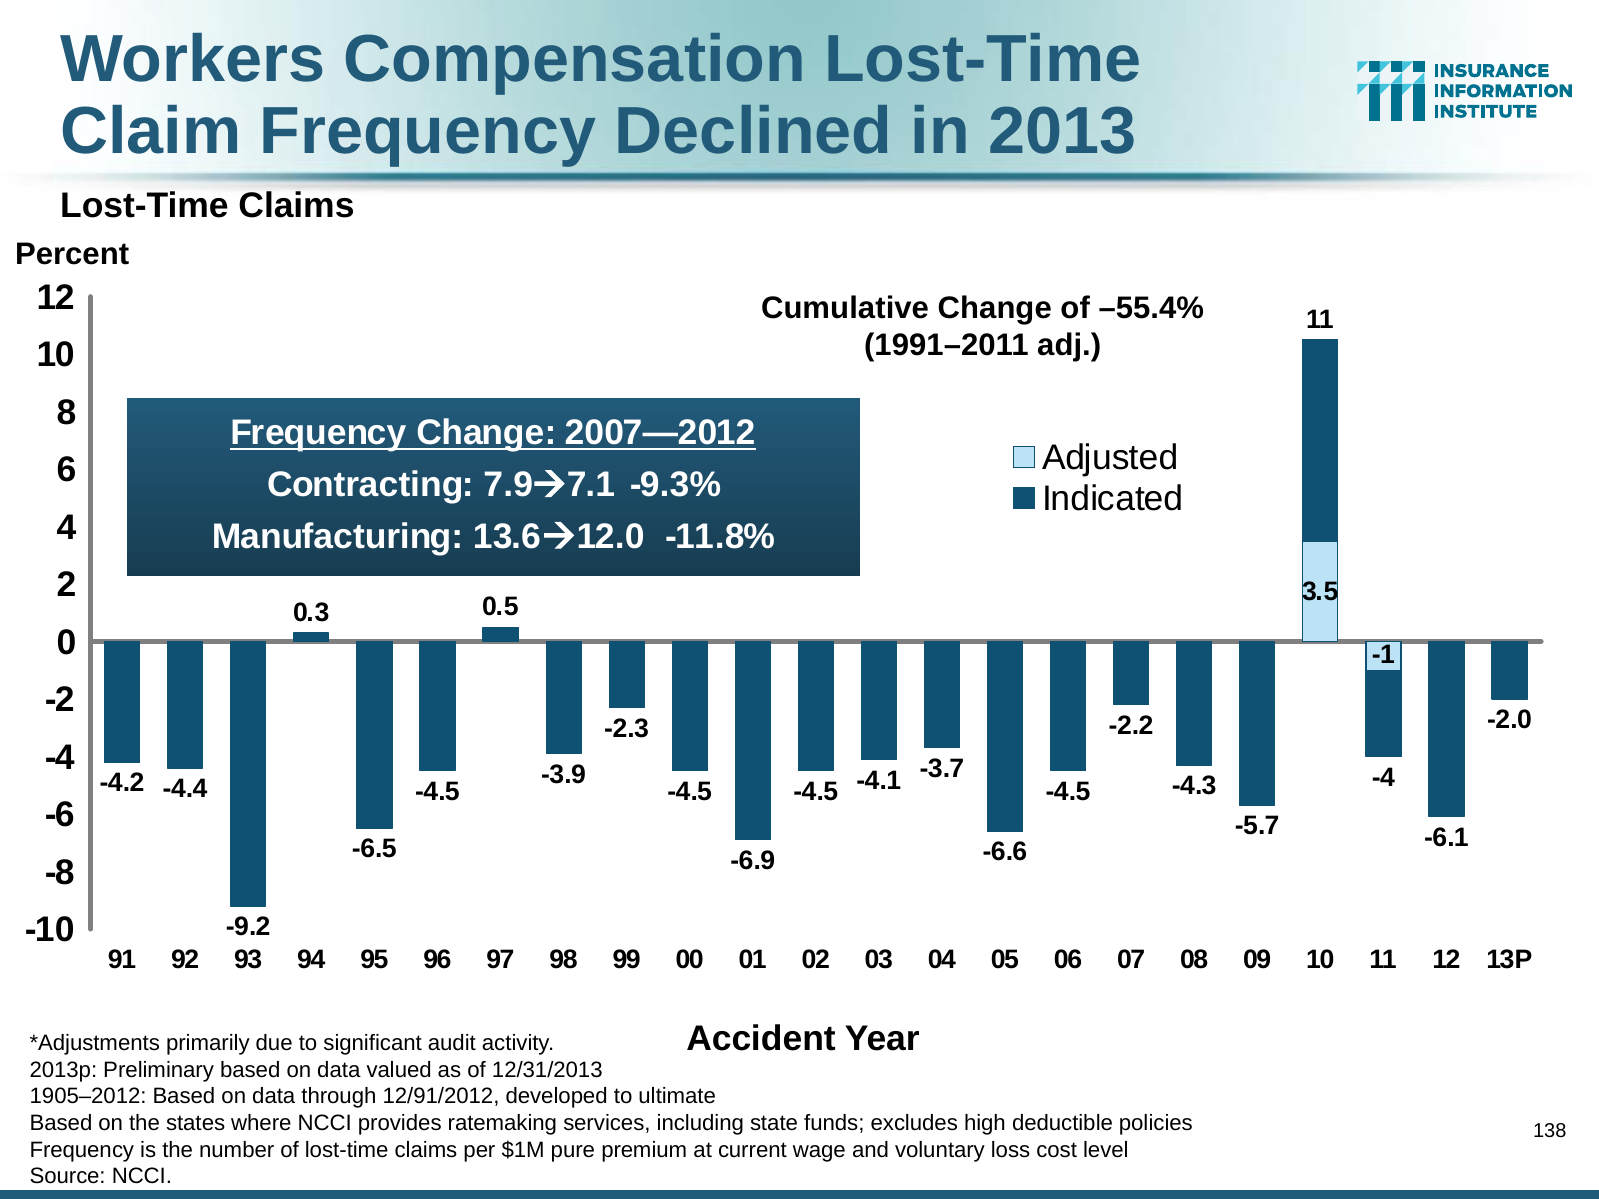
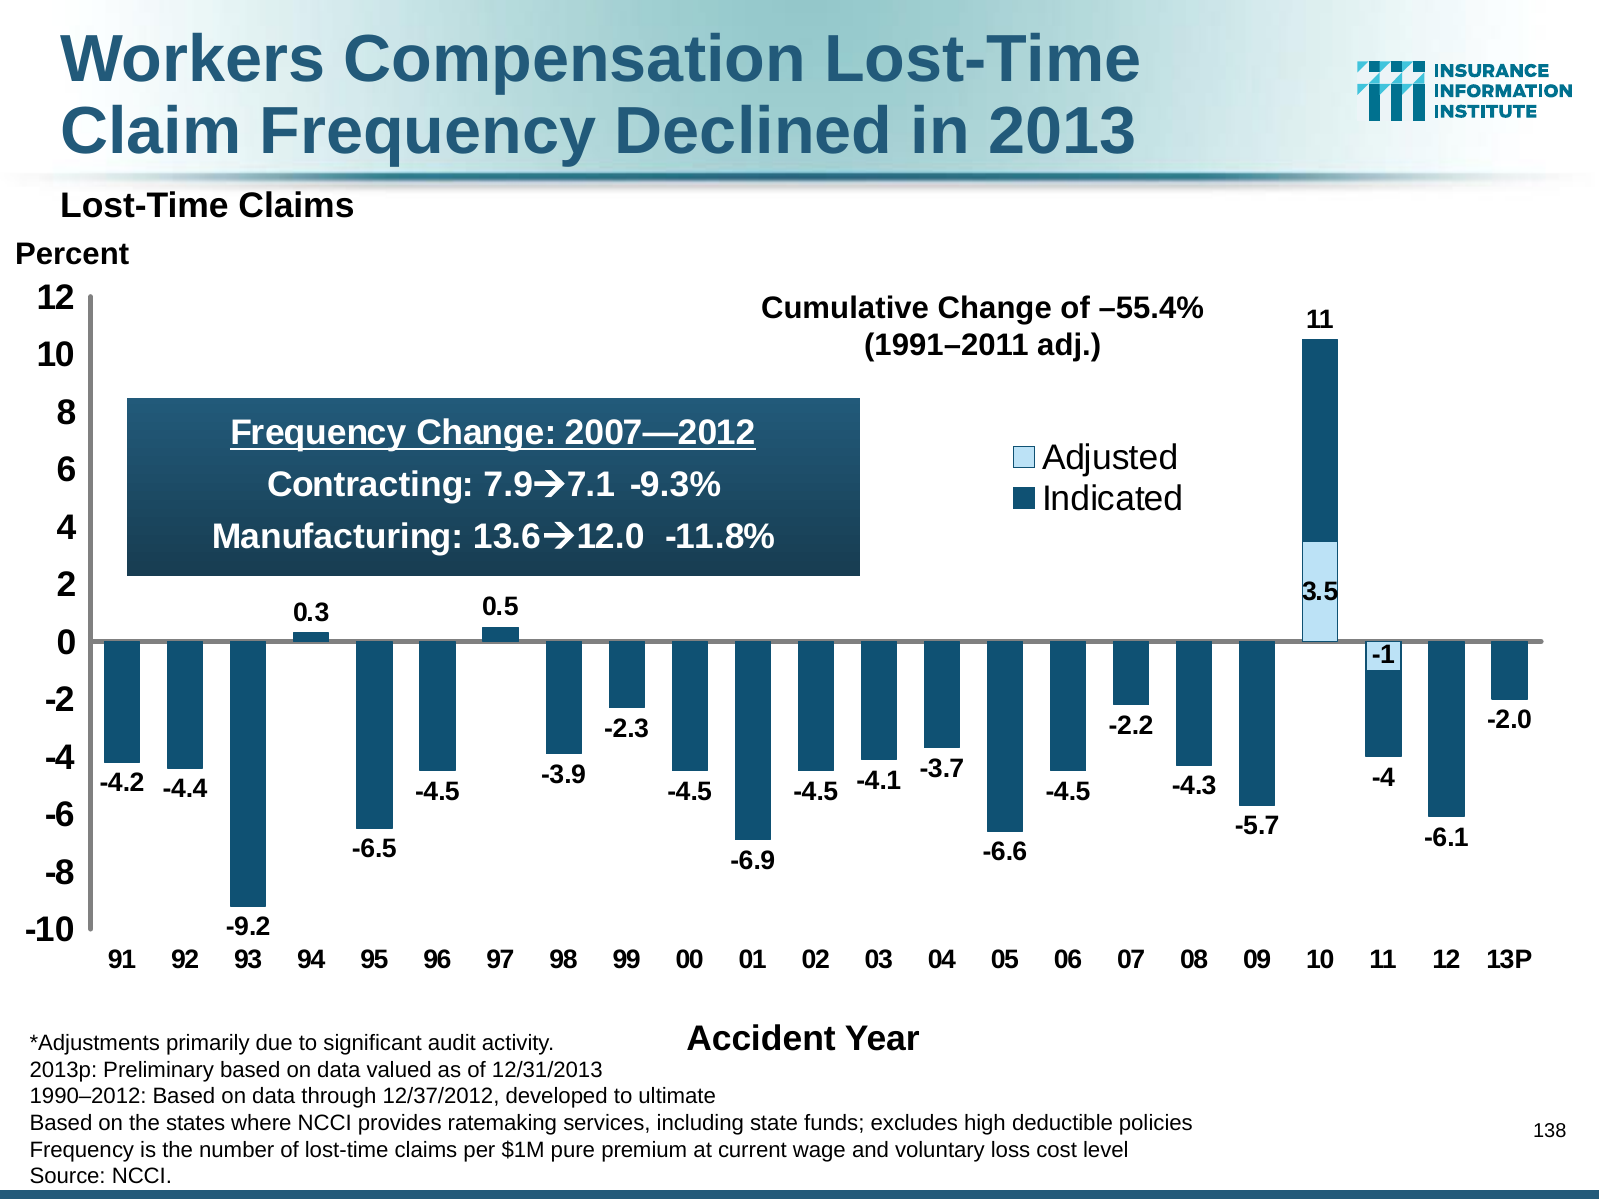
1905–2012: 1905–2012 -> 1990–2012 (88, 1097)
12/91/2012: 12/91/2012 -> 12/37/2012 (441, 1097)
